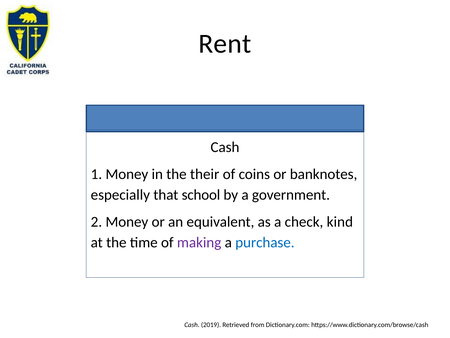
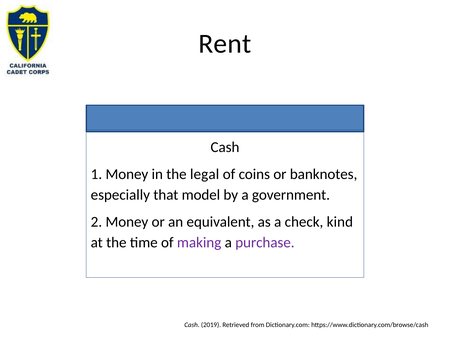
their: their -> legal (205, 174)
school: school -> model (201, 195)
purchase colour: blue -> purple (265, 242)
